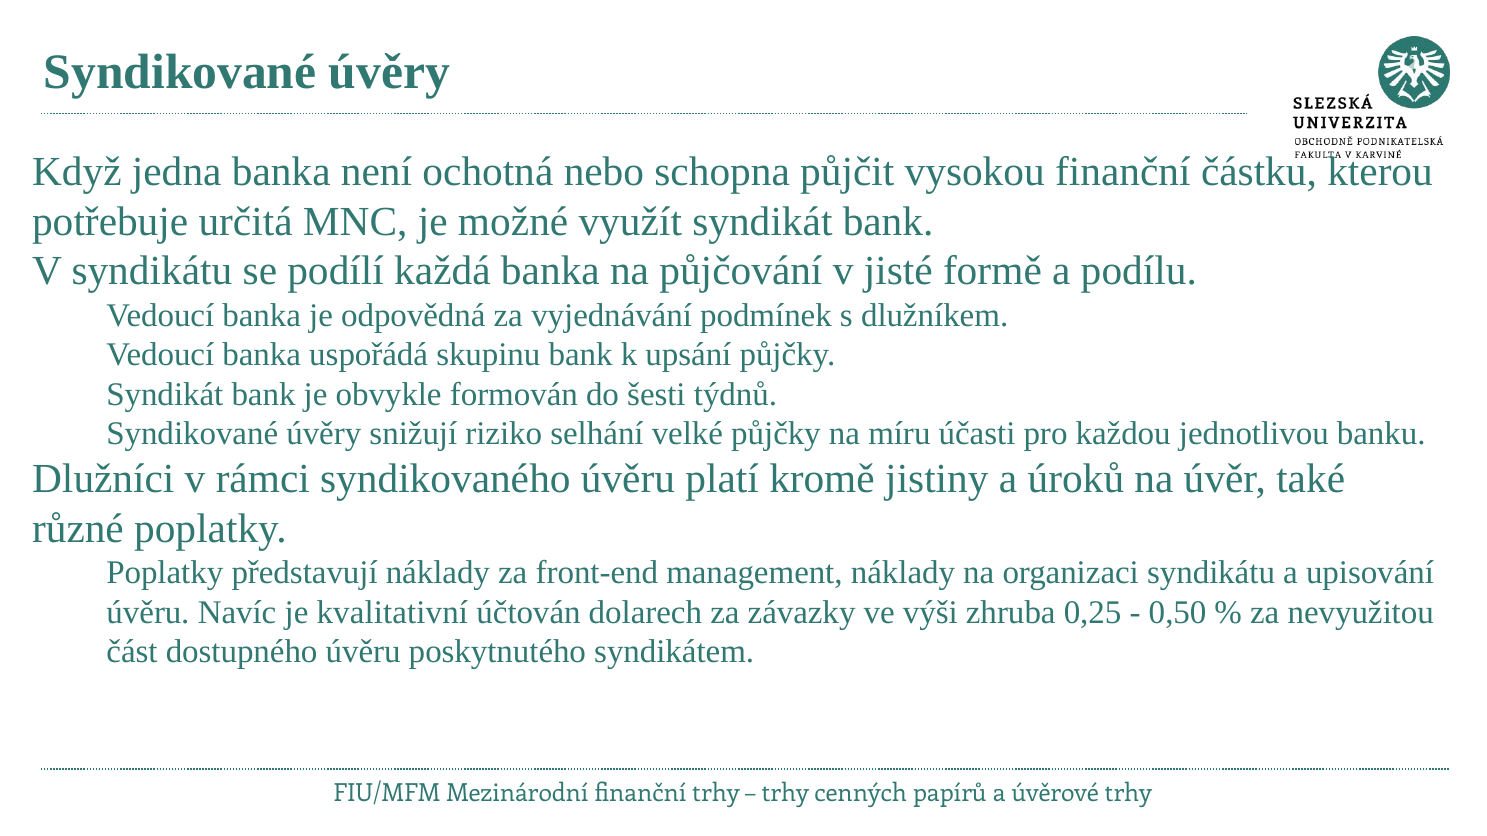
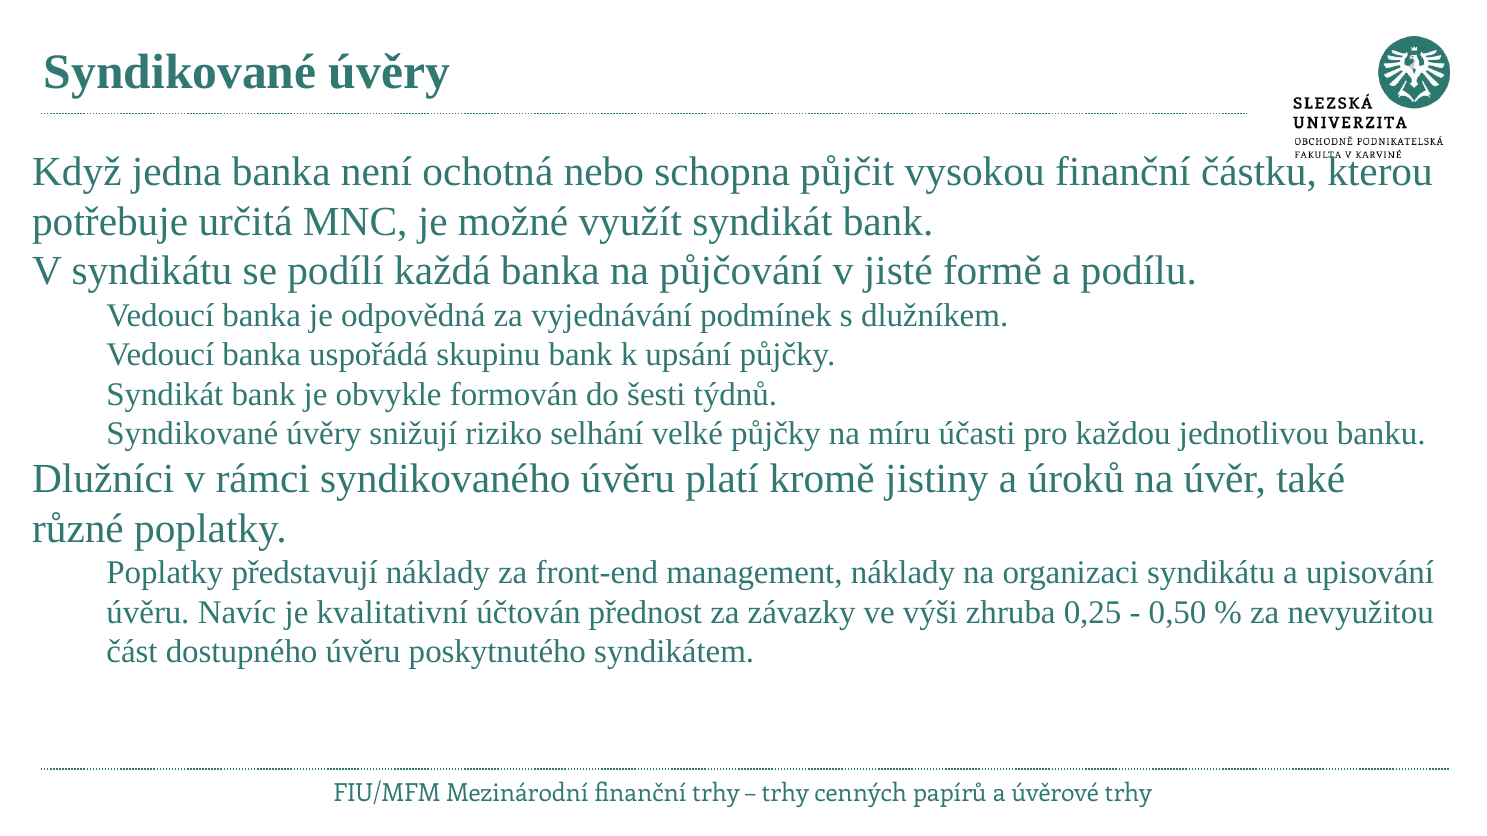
dolarech: dolarech -> přednost (645, 613)
